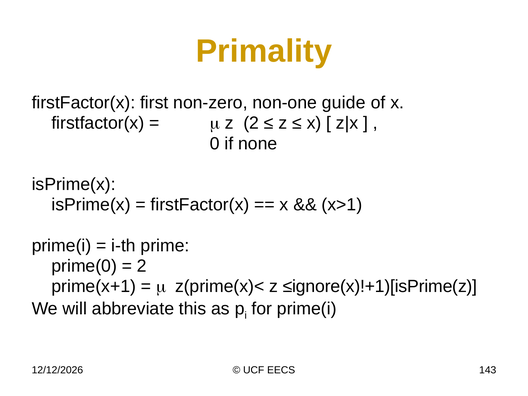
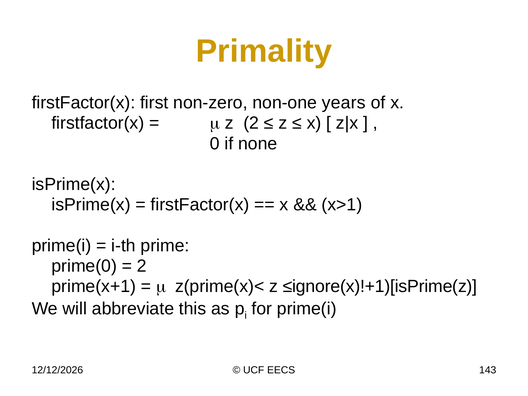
guide: guide -> years (344, 103)
